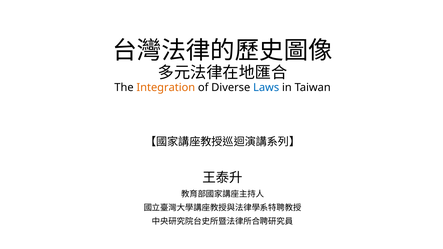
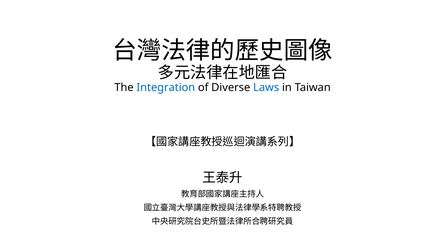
Integration colour: orange -> blue (166, 88)
